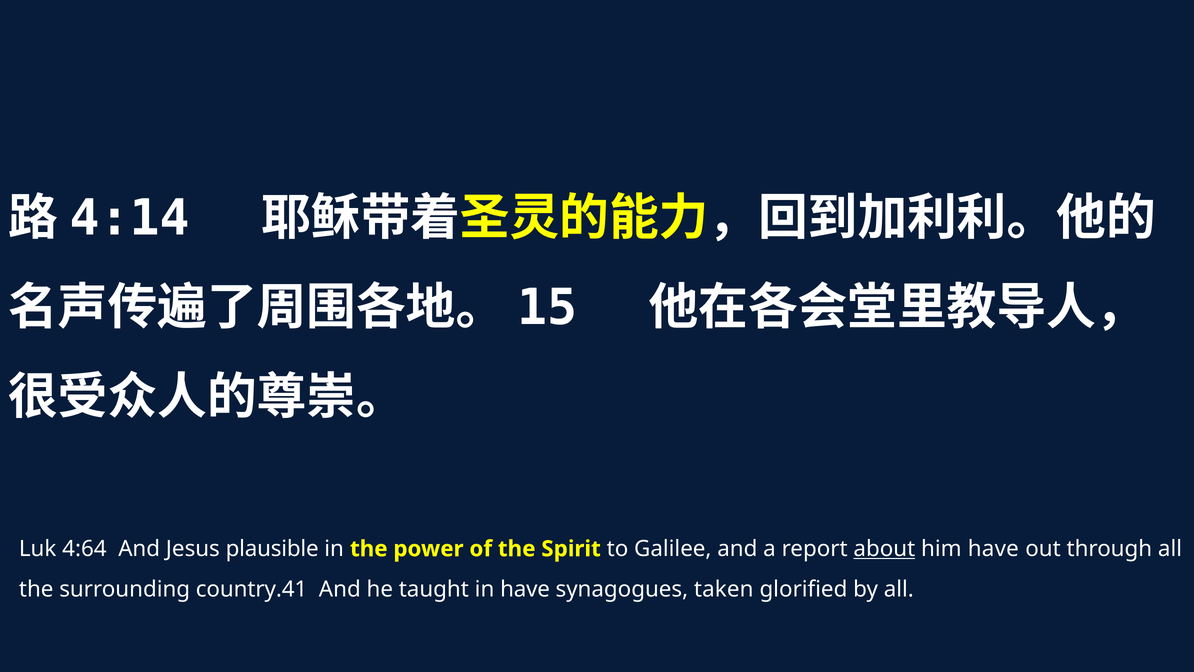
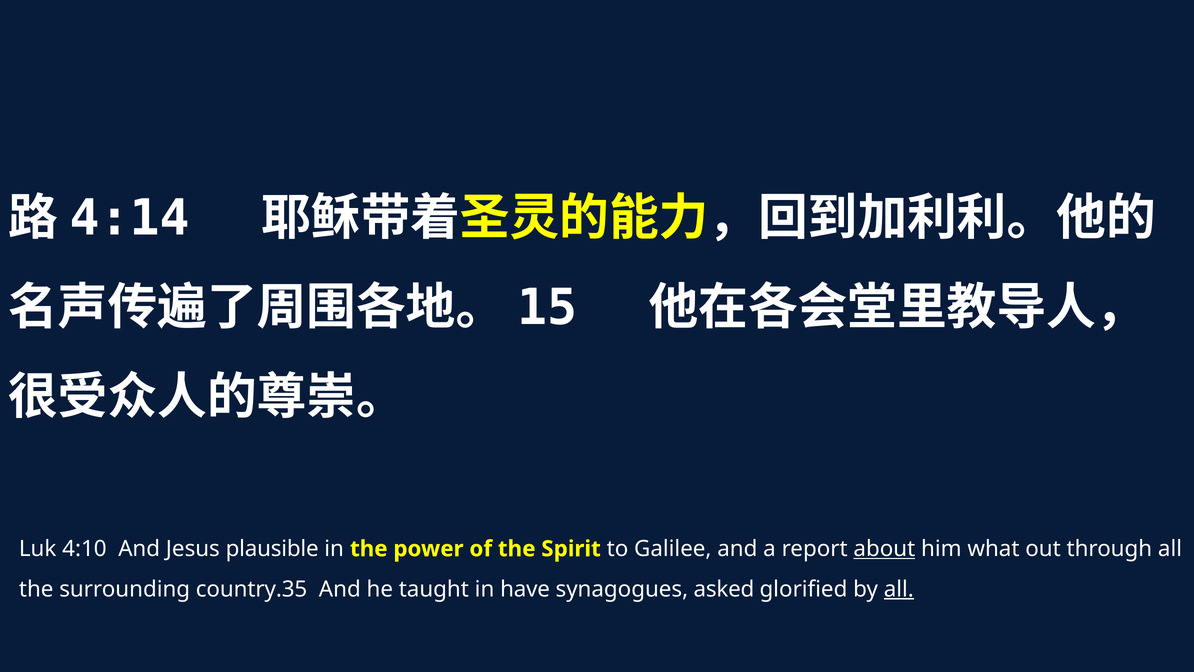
4:64: 4:64 -> 4:10 (84, 549)
him have: have -> what (993, 549)
country.41: country.41 -> country.35 (252, 589)
taken: taken -> asked (724, 589)
all underline: none -> present (899, 589)
